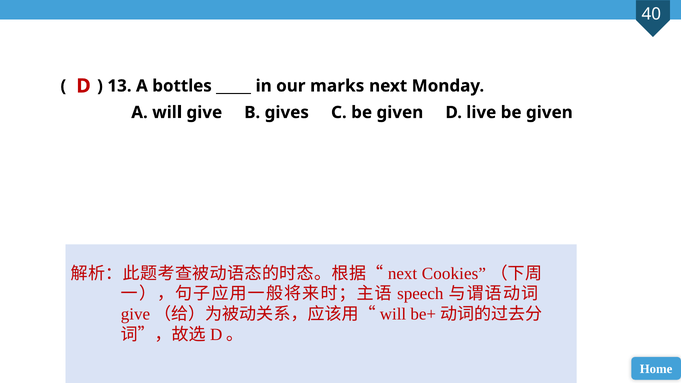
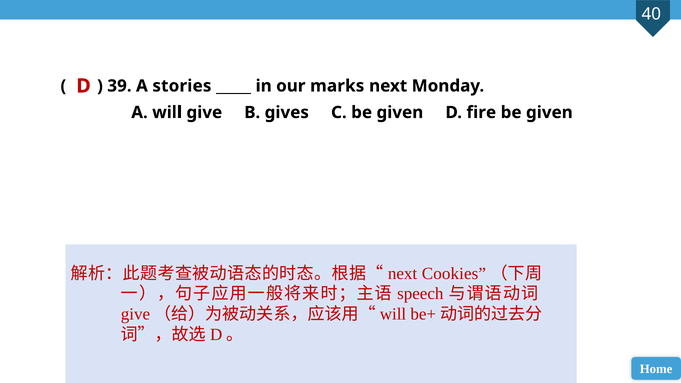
13: 13 -> 39 (119, 86)
bottles: bottles -> stories (182, 86)
live: live -> fire (481, 112)
